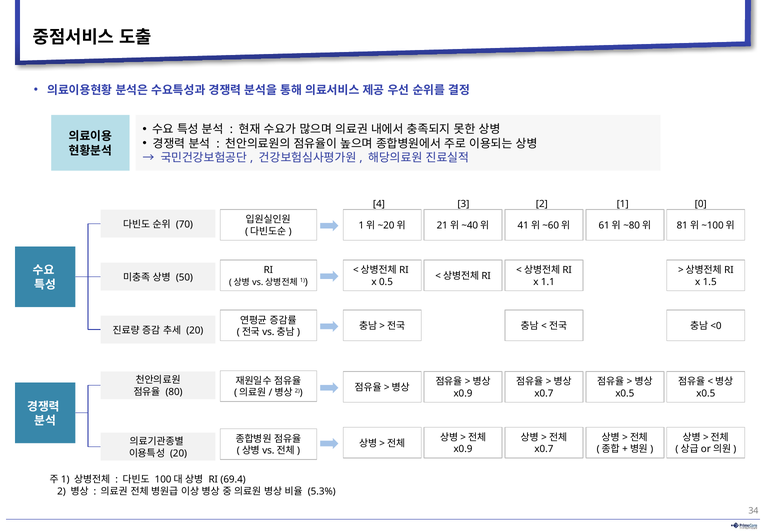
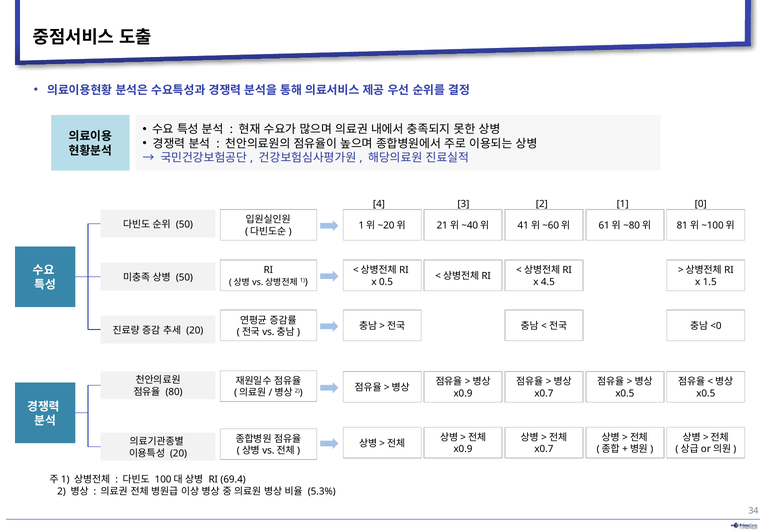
70: 70 -> 50 (184, 224)
1.1: 1.1 -> 4.5 (548, 282)
